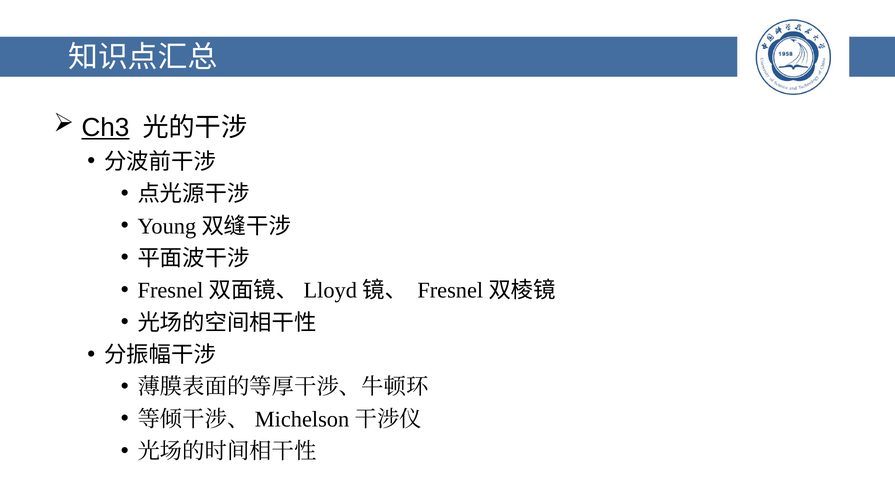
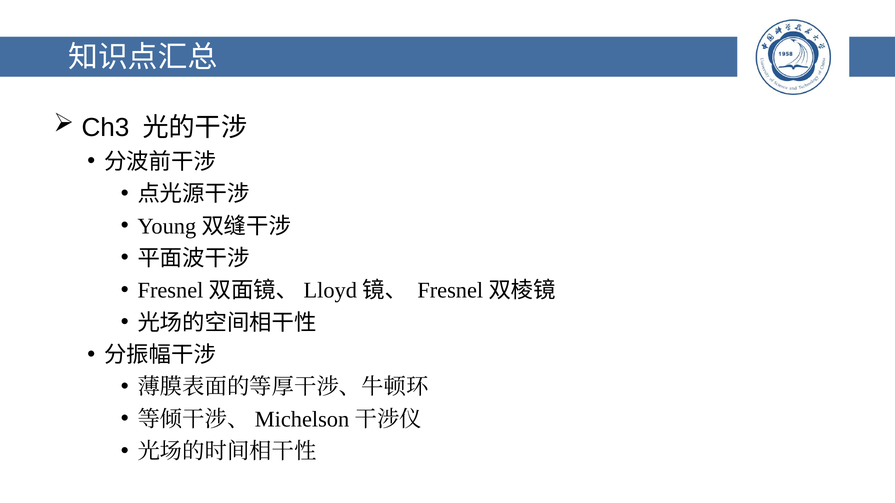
Ch3 underline: present -> none (105, 128)
